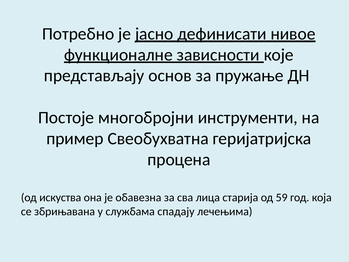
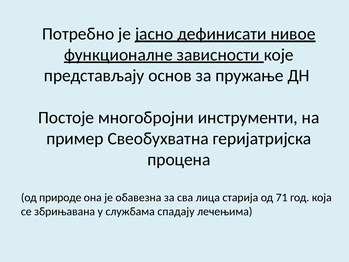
искуства: искуства -> природе (60, 197)
59: 59 -> 71 (282, 197)
